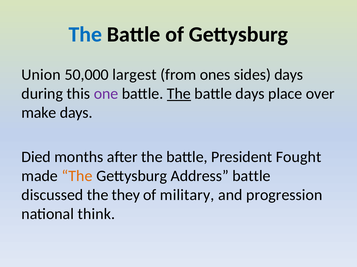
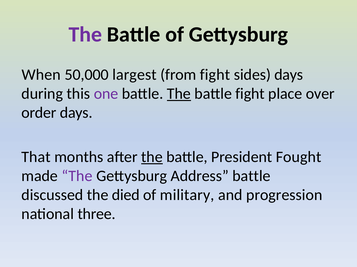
The colour: blue -> purple (85, 35)
Union: Union -> When (41, 75)
from ones: ones -> fight (215, 75)
battle days: days -> fight (250, 94)
make: make -> order (39, 113)
Died: Died -> That (36, 157)
the underline: none -> present (152, 157)
The colour: orange -> purple (77, 176)
they: they -> died (126, 196)
think: think -> three (97, 215)
